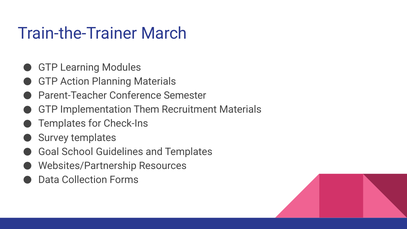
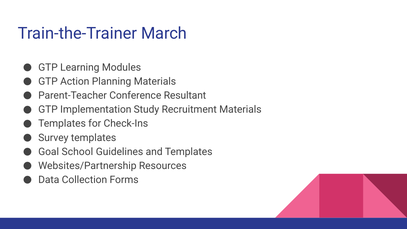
Semester: Semester -> Resultant (185, 96)
Them: Them -> Study (146, 110)
